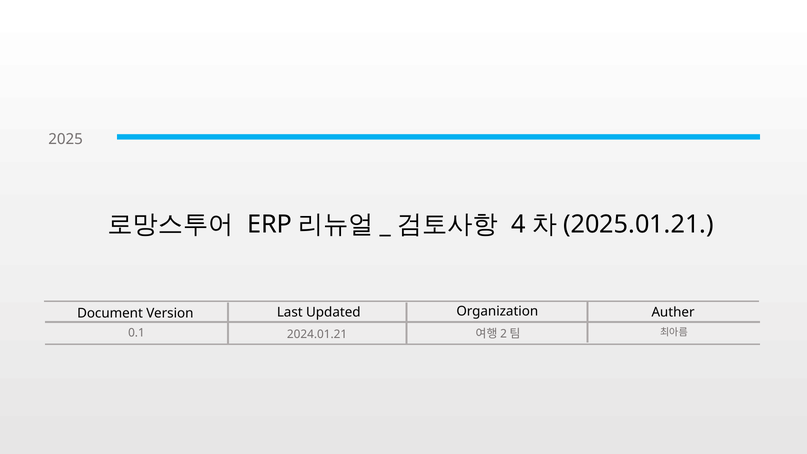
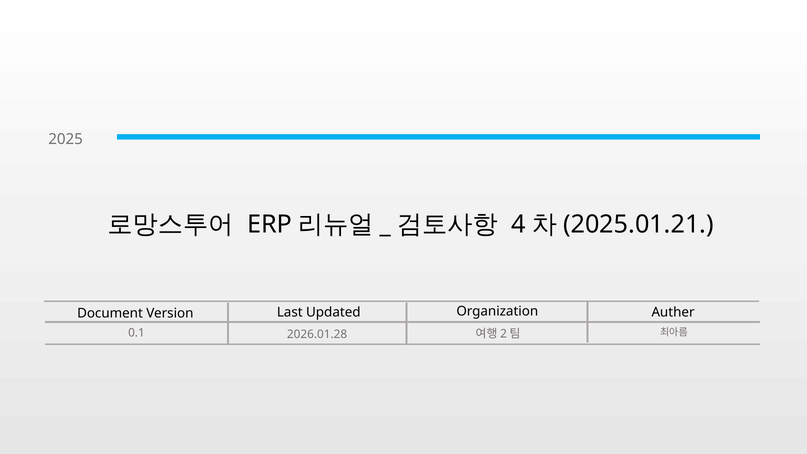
2024.01.21: 2024.01.21 -> 2026.01.28 (317, 335)
